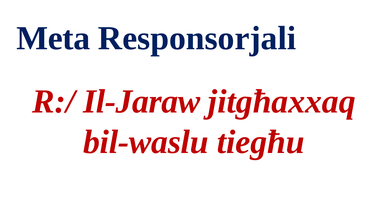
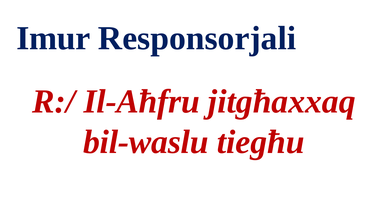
Meta: Meta -> Imur (53, 38)
Il-Jaraw: Il-Jaraw -> Il-Aħfru (142, 102)
